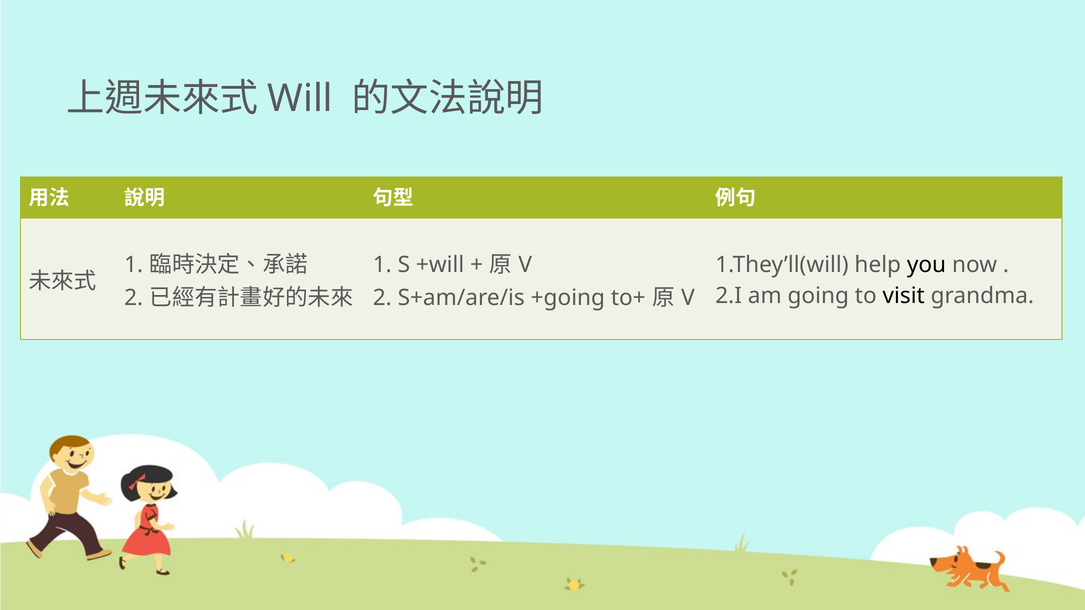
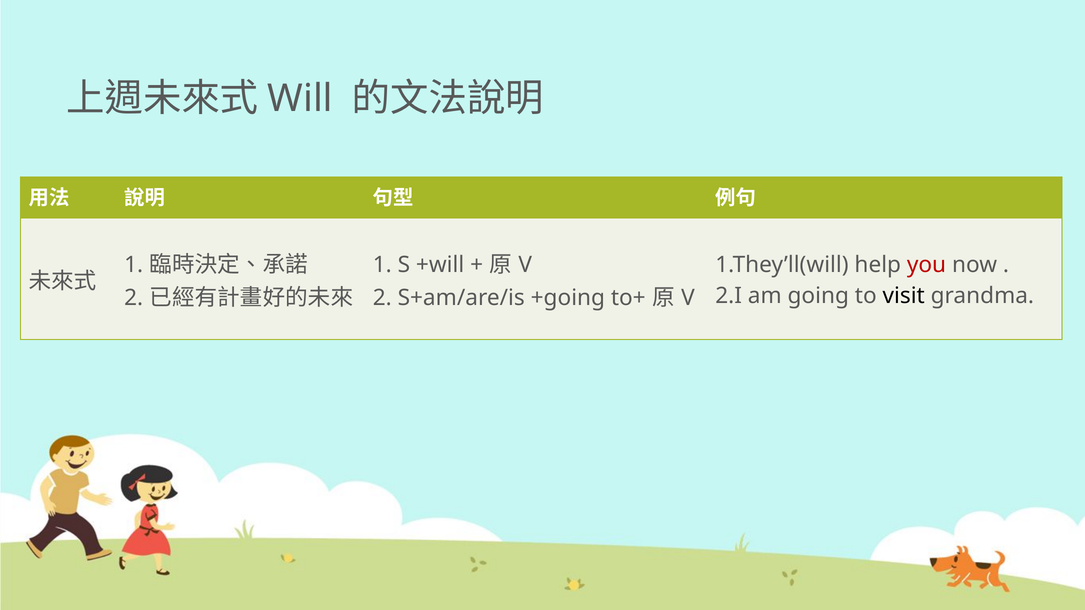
you colour: black -> red (926, 265)
